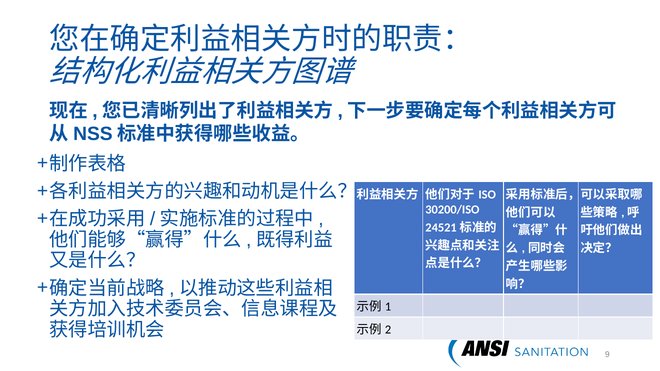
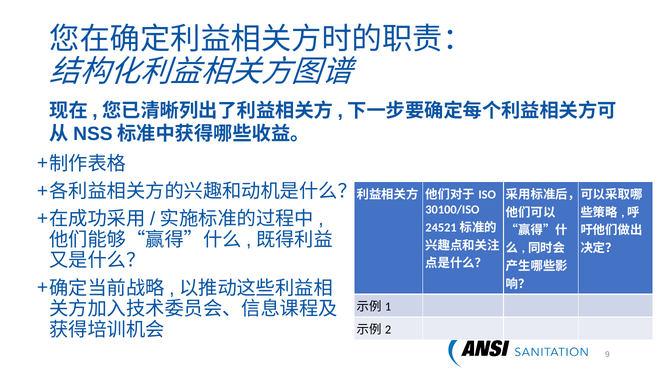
30200/ISO: 30200/ISO -> 30100/ISO (452, 210)
